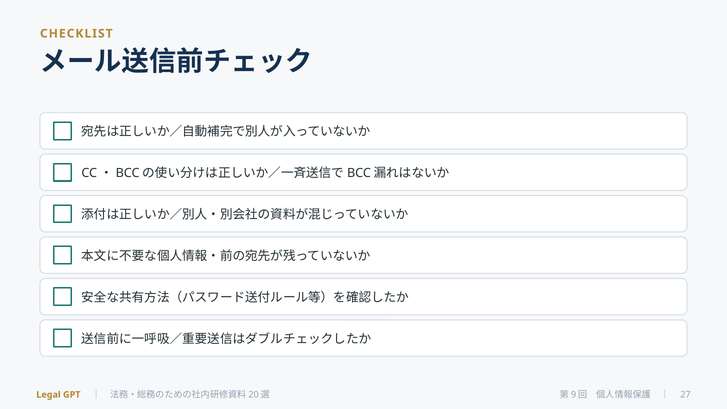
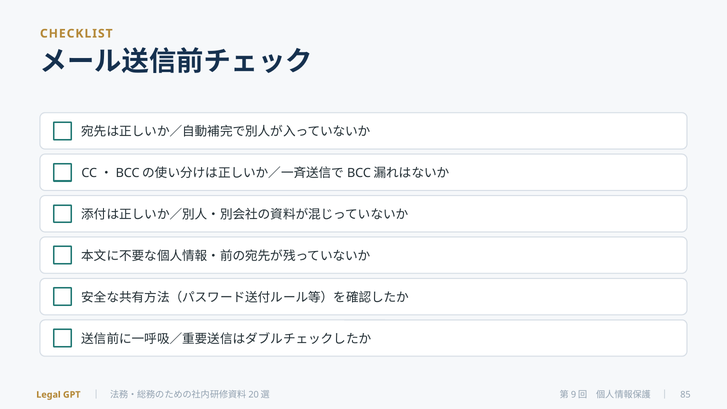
27: 27 -> 85 (685, 395)
